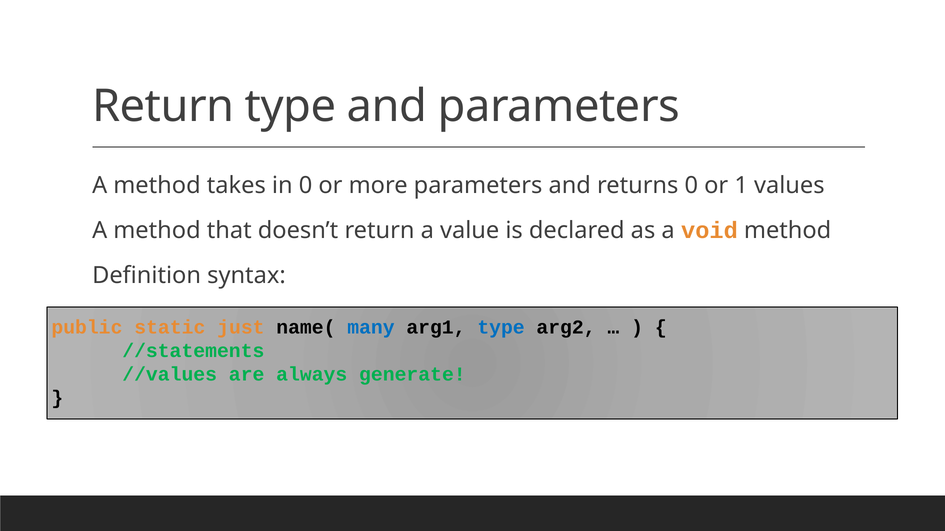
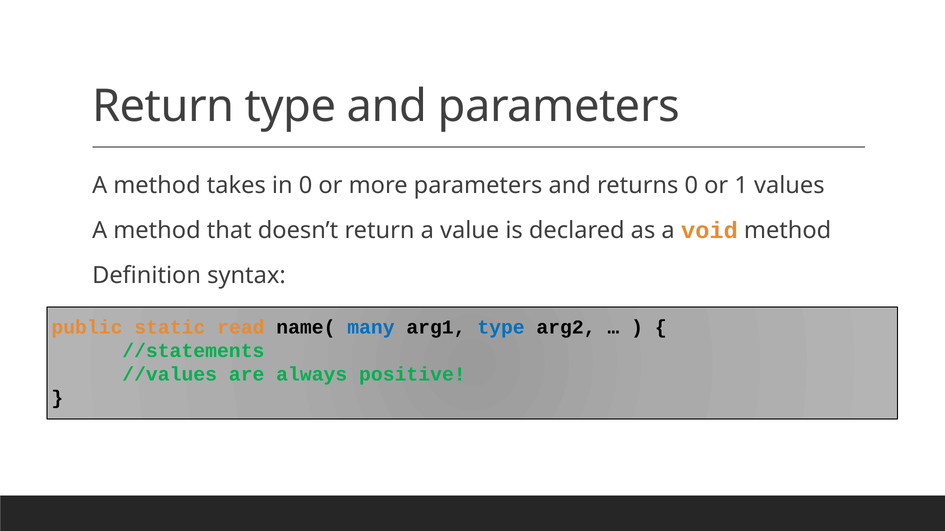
just: just -> read (241, 327)
generate: generate -> positive (412, 375)
